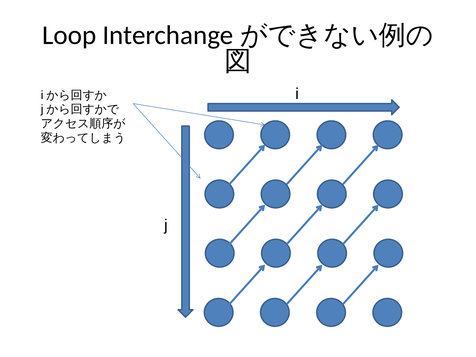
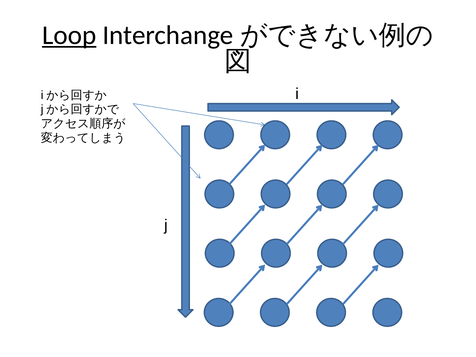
Loop underline: none -> present (69, 35)
